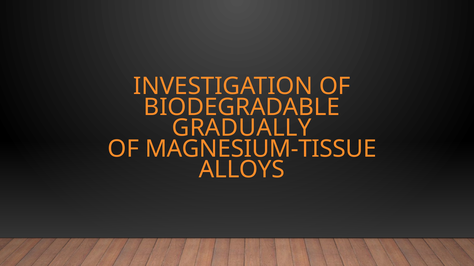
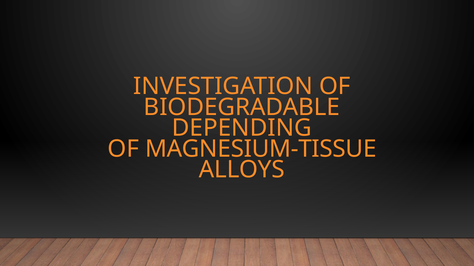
GRADUALLY: GRADUALLY -> DEPENDING (242, 128)
